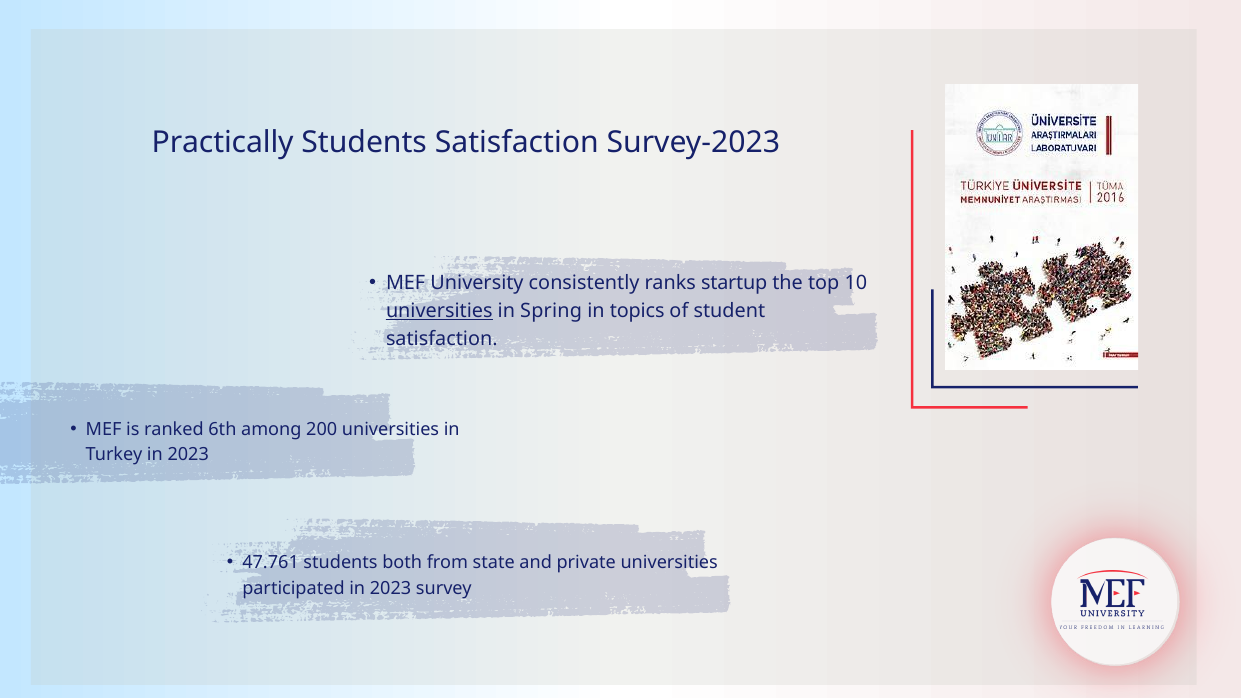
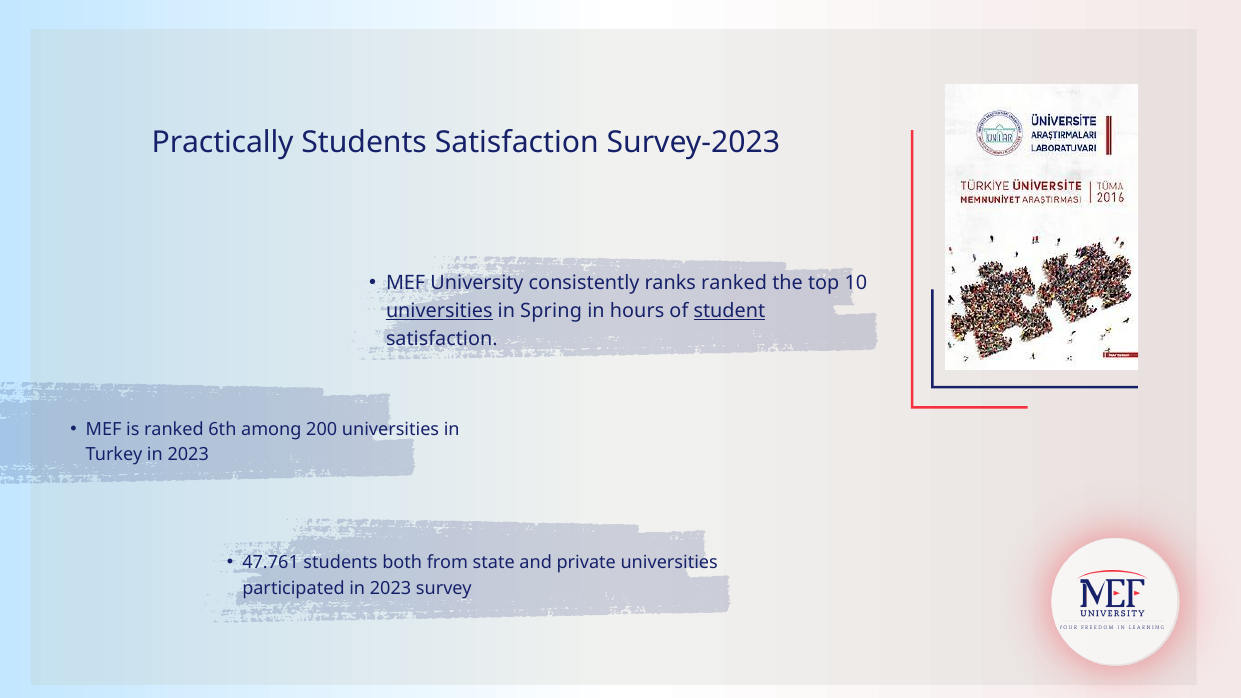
ranks startup: startup -> ranked (734, 283)
topics: topics -> hours (637, 311)
student underline: none -> present (729, 311)
